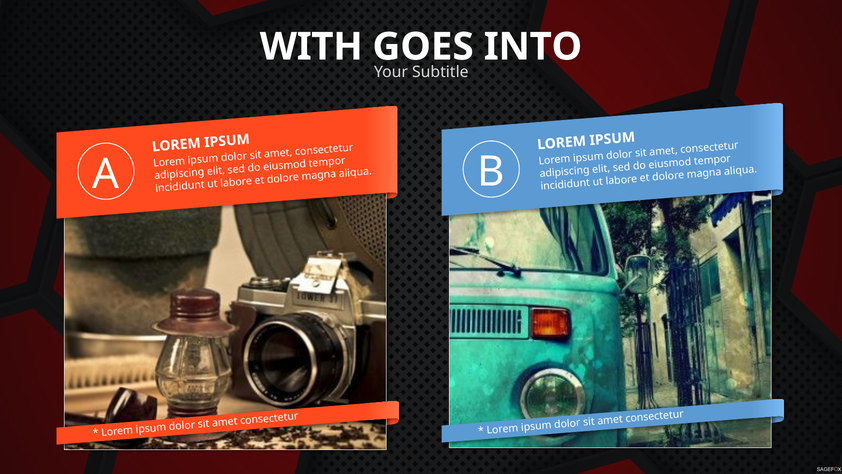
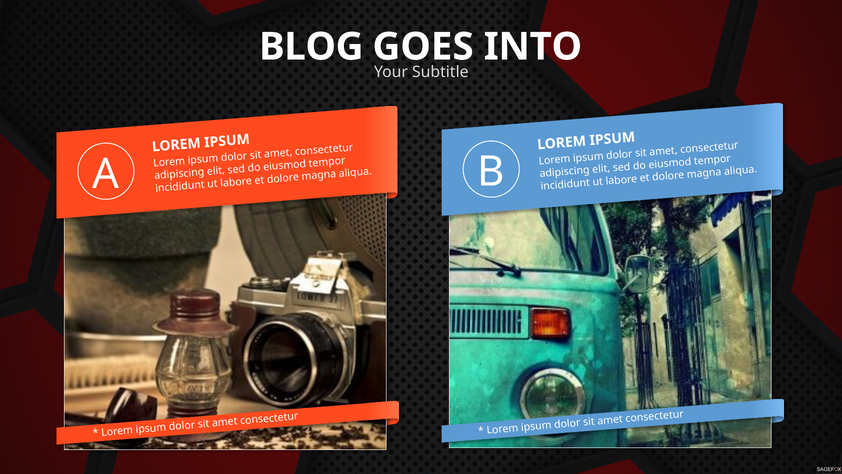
WITH: WITH -> BLOG (311, 47)
